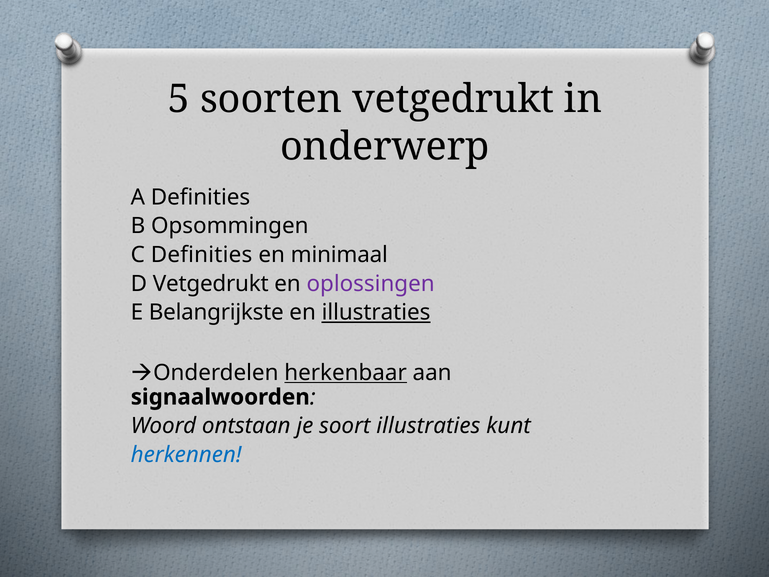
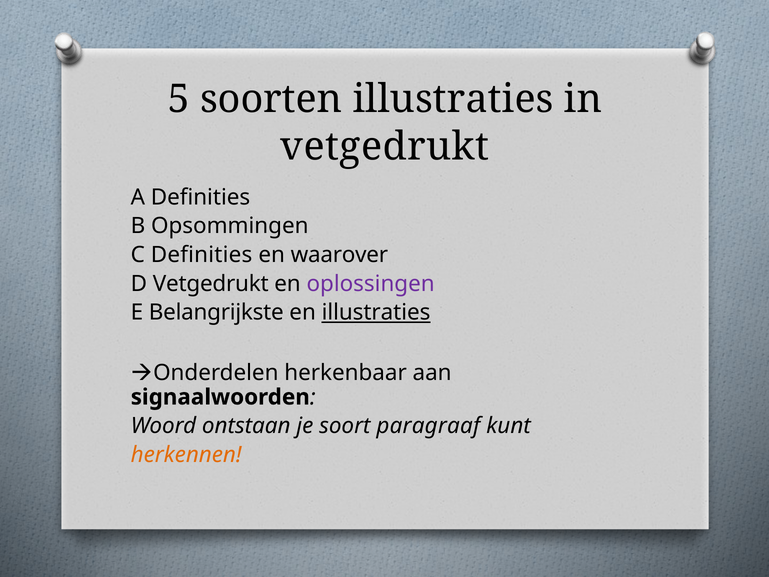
soorten vetgedrukt: vetgedrukt -> illustraties (453, 99)
onderwerp: onderwerp -> vetgedrukt (385, 146)
minimaal: minimaal -> waarover (339, 255)
herkenbaar underline: present -> none (346, 373)
soort illustraties: illustraties -> paragraaf (428, 426)
herkennen colour: blue -> orange (186, 455)
